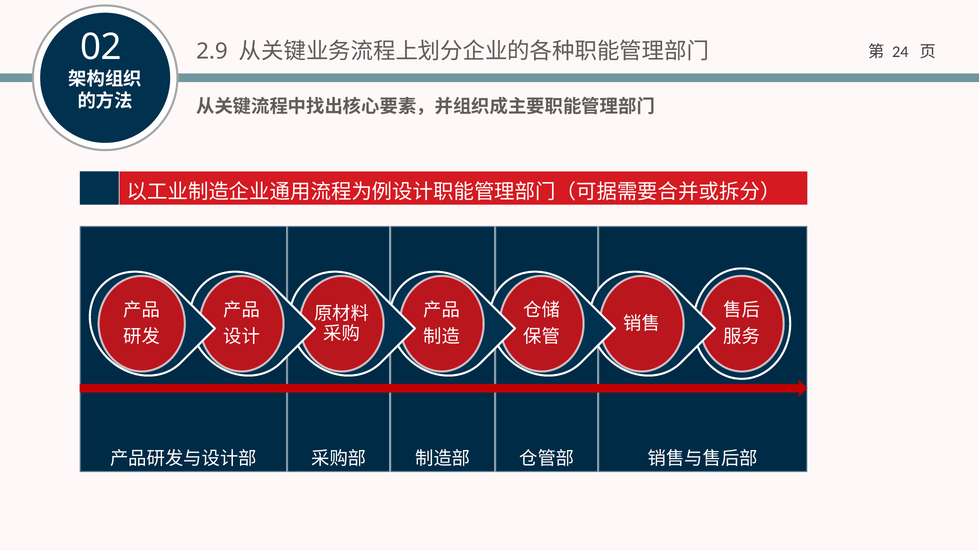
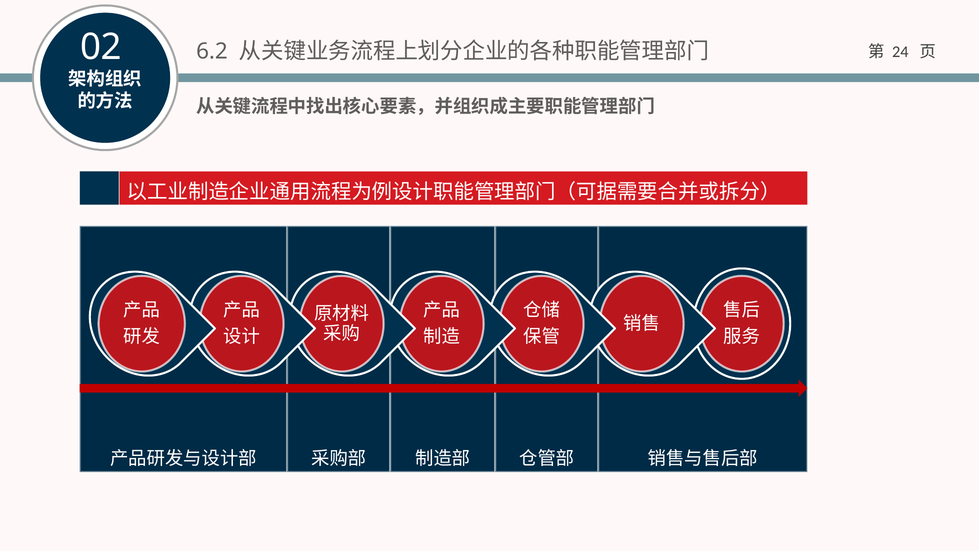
2.9: 2.9 -> 6.2 (212, 51)
